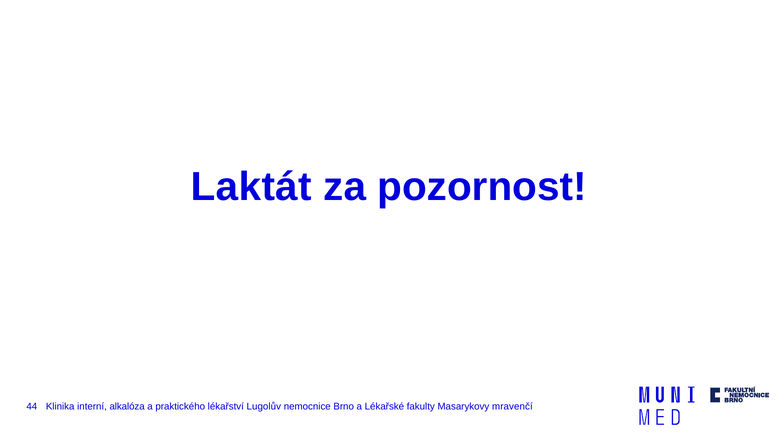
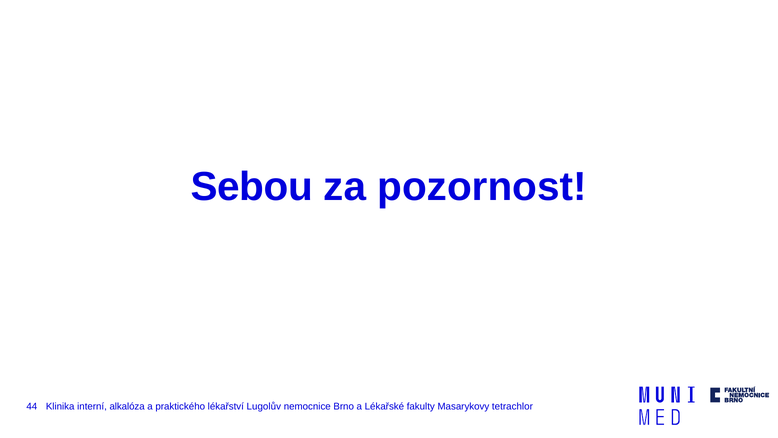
Laktát: Laktát -> Sebou (252, 187)
mravenčí: mravenčí -> tetrachlor (512, 406)
